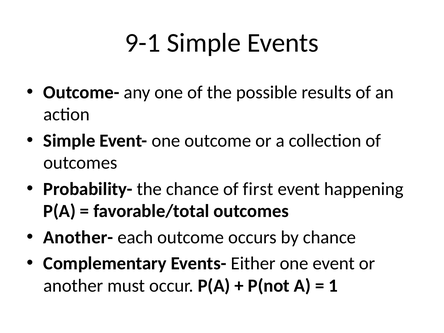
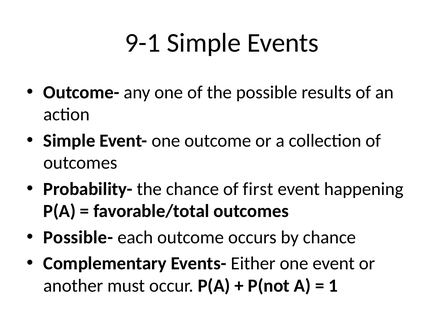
Another-: Another- -> Possible- (78, 237)
